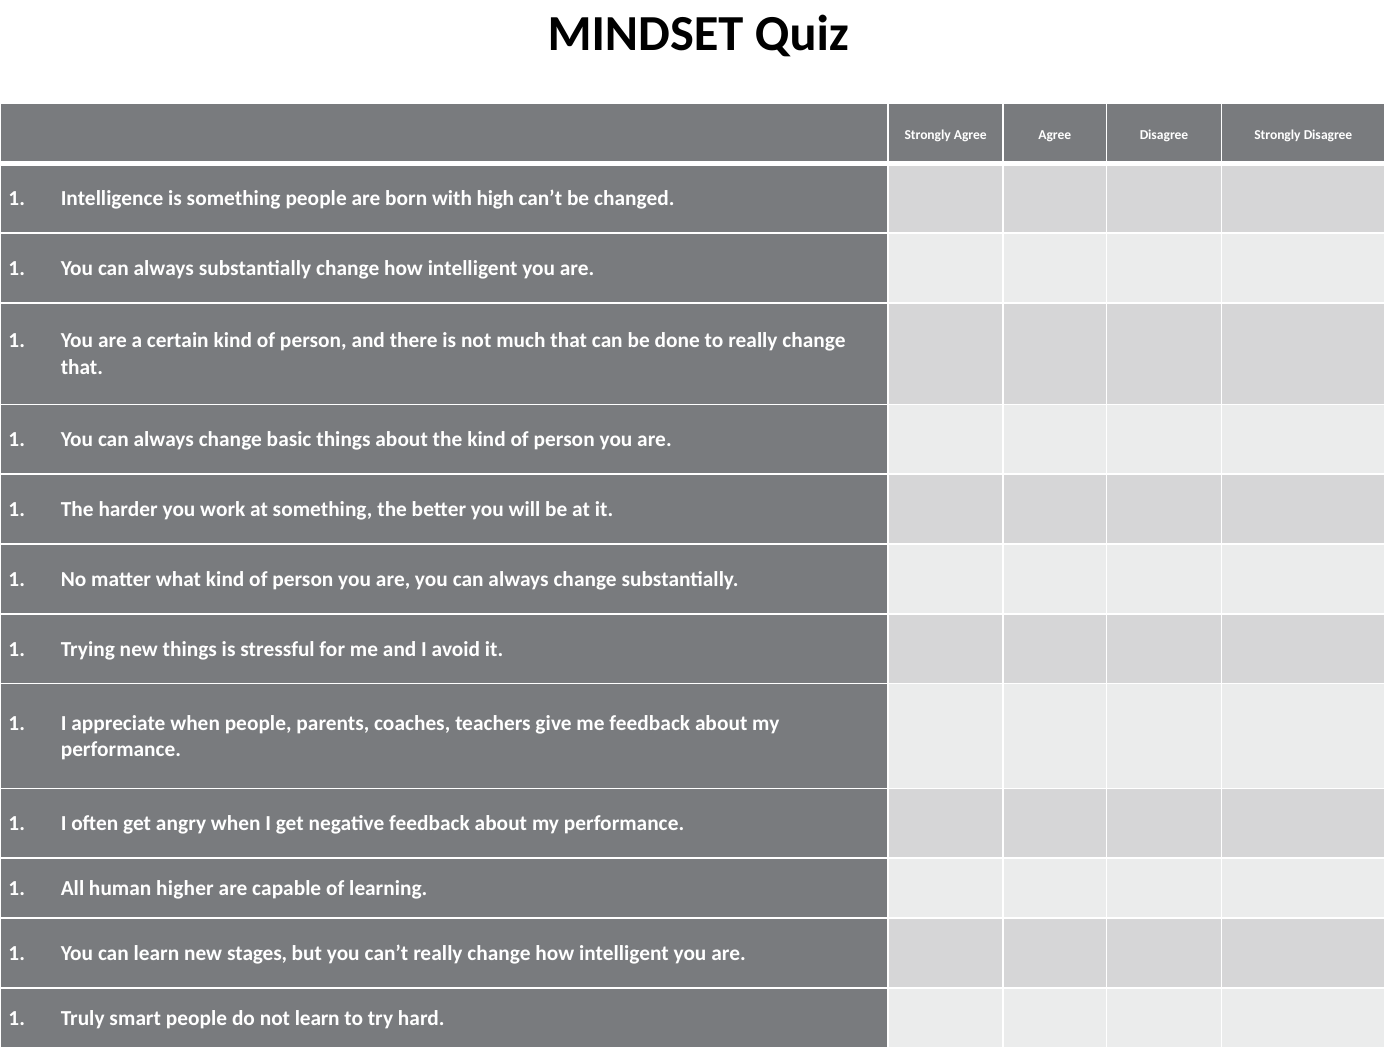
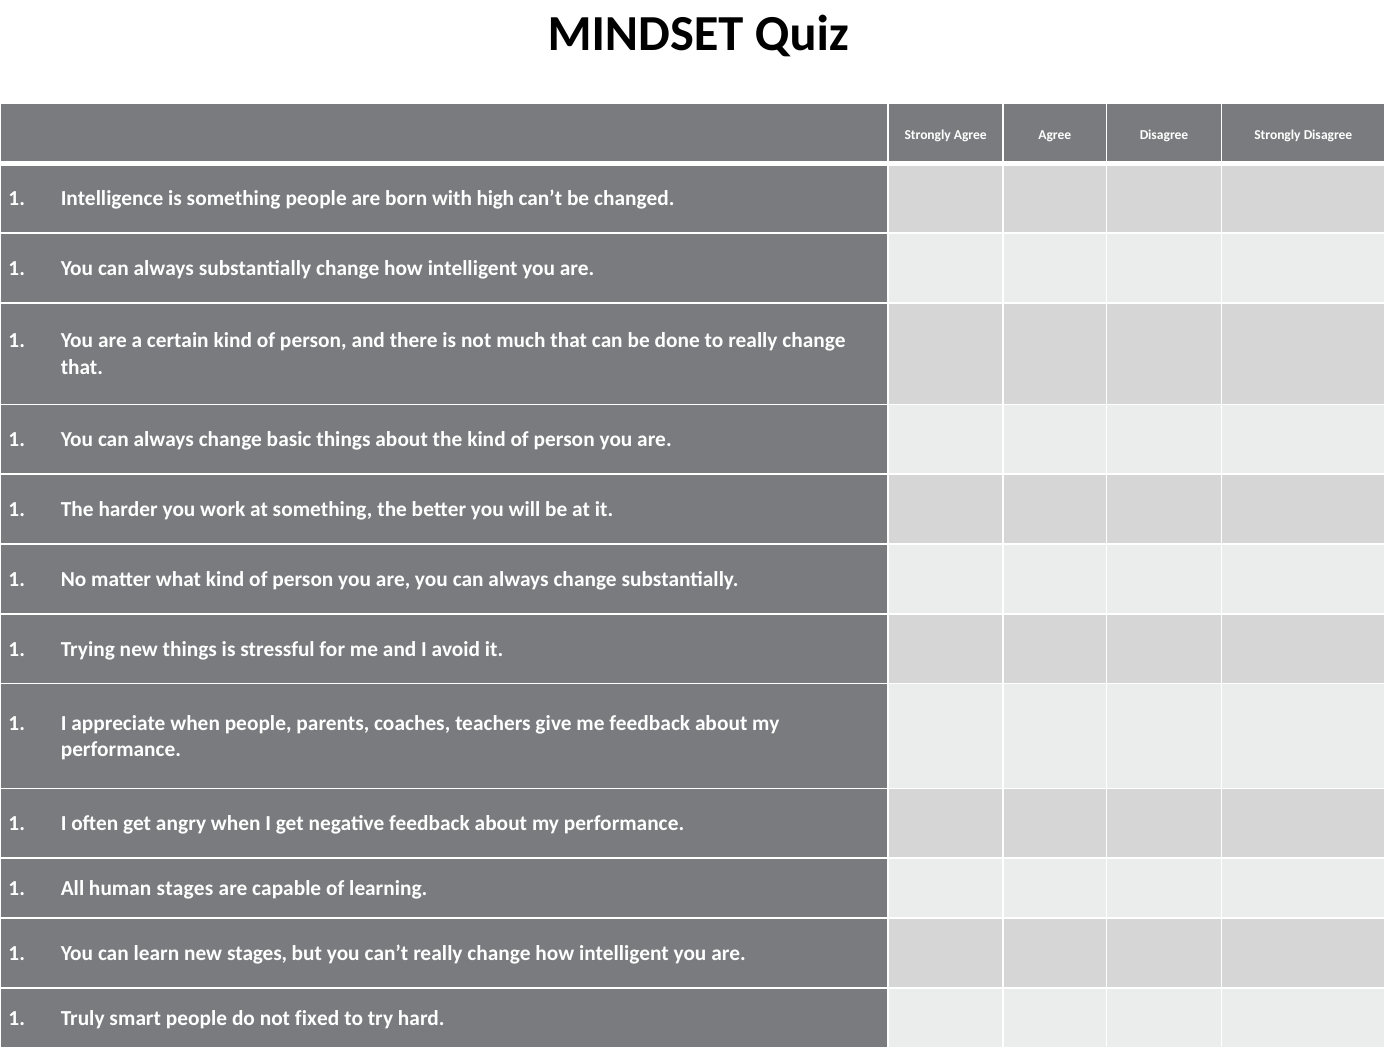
human higher: higher -> stages (185, 888)
not learn: learn -> fixed (317, 1018)
